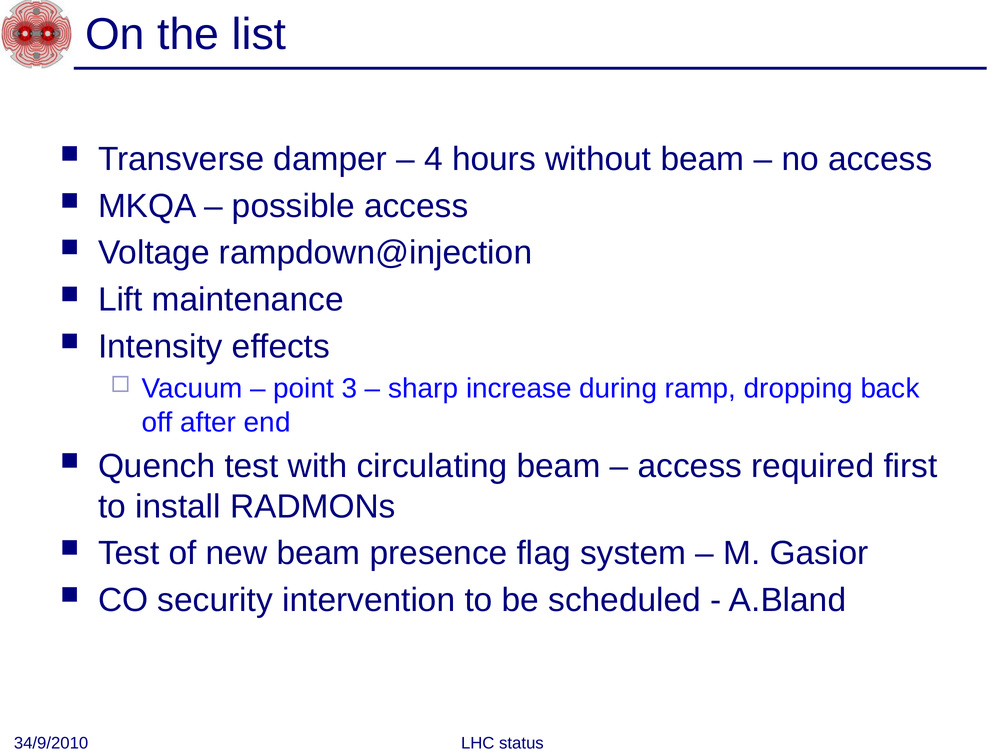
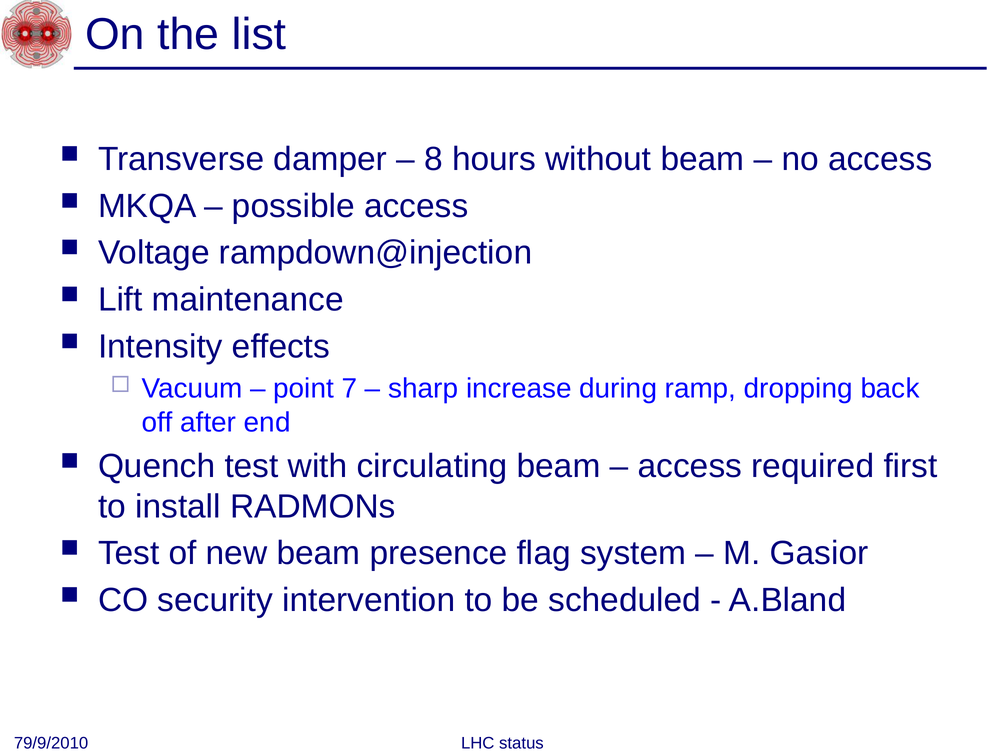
4: 4 -> 8 (433, 159)
3: 3 -> 7 (349, 389)
34/9/2010: 34/9/2010 -> 79/9/2010 (51, 743)
